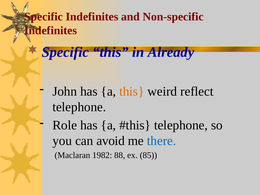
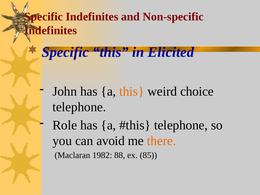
Already: Already -> Elicited (171, 52)
reflect: reflect -> choice (197, 91)
there colour: blue -> orange (162, 141)
